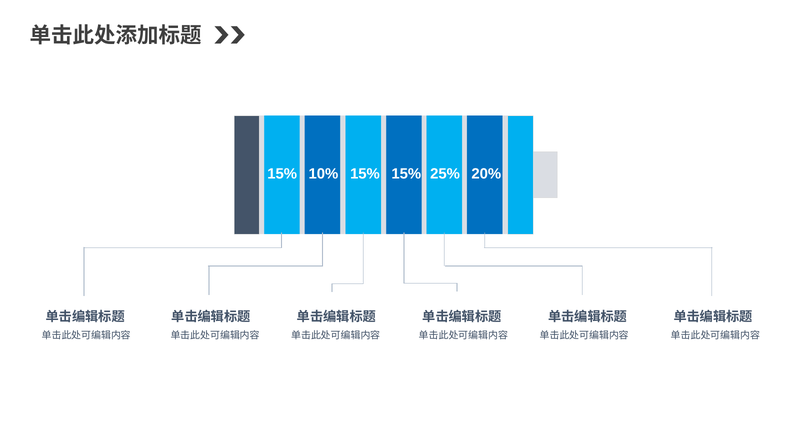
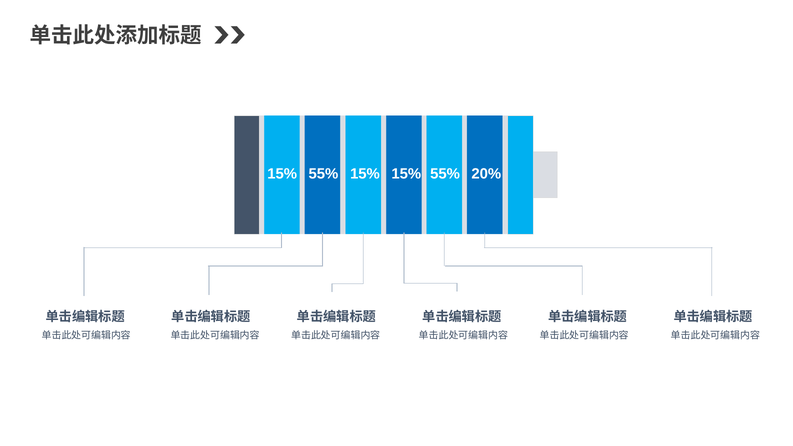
10%: 10% -> 55% (323, 174)
15% 15% 25%: 25% -> 55% (445, 174)
